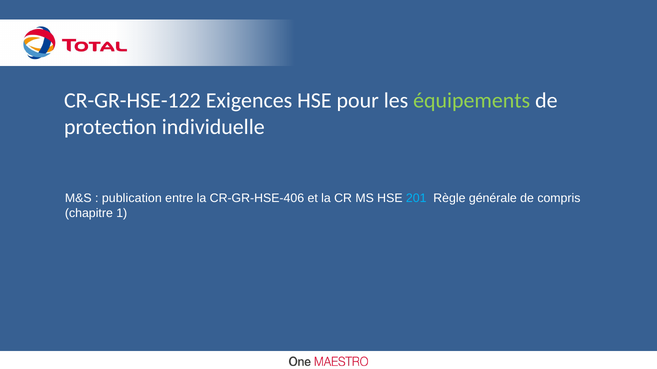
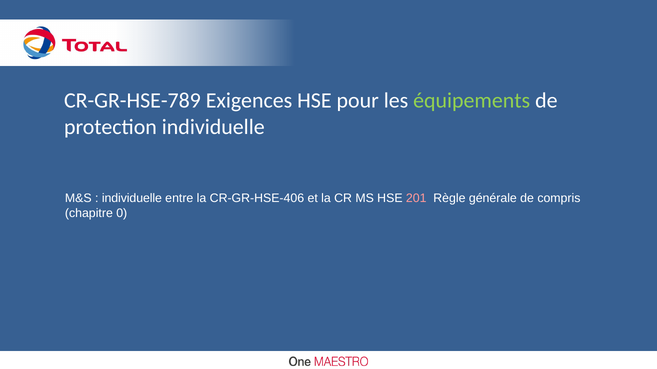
CR-GR-HSE-122: CR-GR-HSE-122 -> CR-GR-HSE-789 (132, 101)
publication: publication -> individuelle (132, 199)
201 colour: light blue -> pink (416, 199)
1: 1 -> 0 (122, 213)
